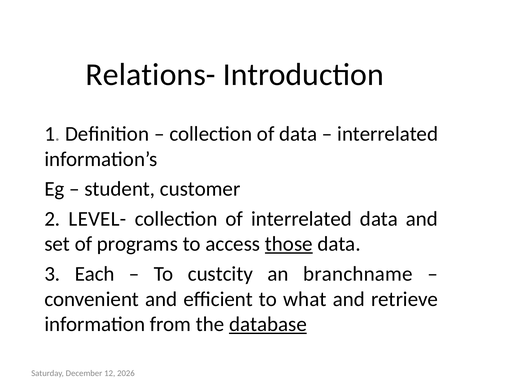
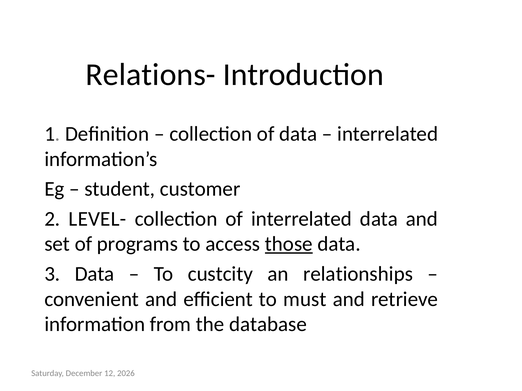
3 Each: Each -> Data (95, 274)
branchname: branchname -> relationships (358, 274)
what: what -> must (305, 300)
database underline: present -> none (268, 325)
